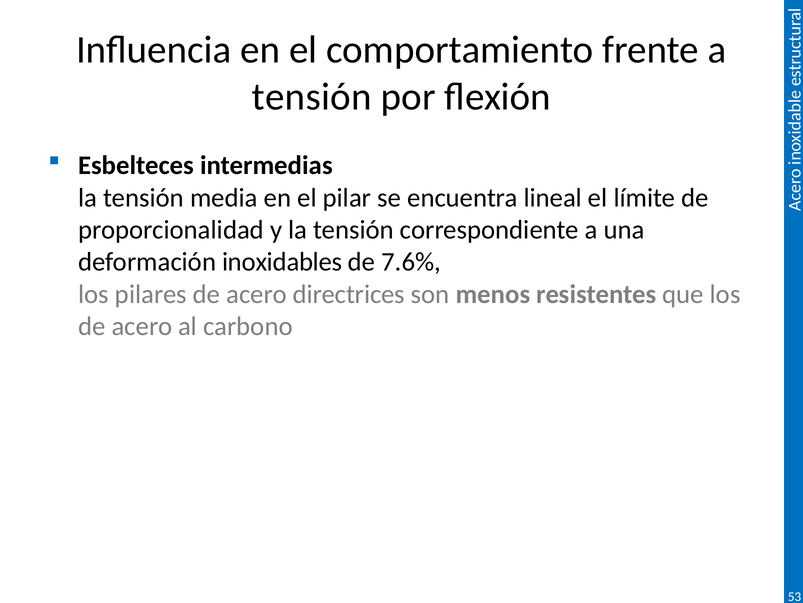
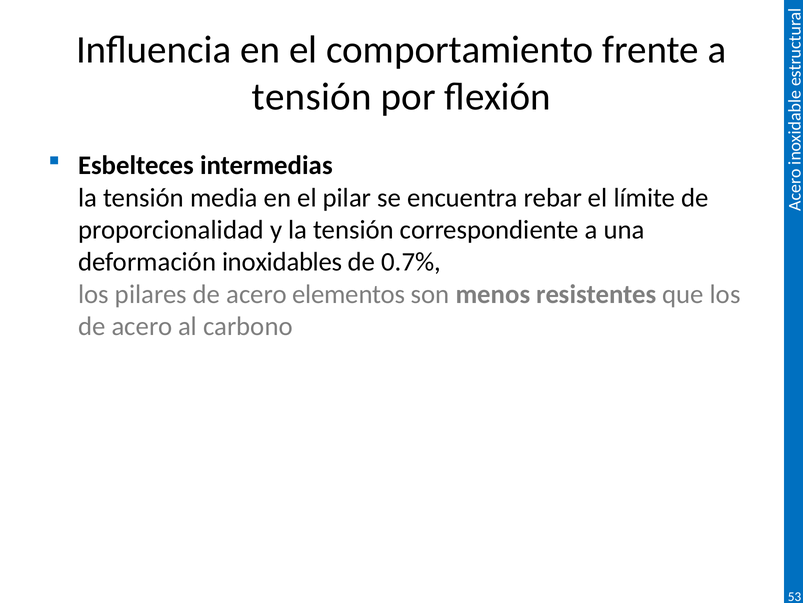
lineal: lineal -> rebar (553, 197)
7.6%: 7.6% -> 0.7% (411, 262)
directrices: directrices -> elementos (349, 294)
